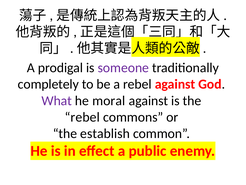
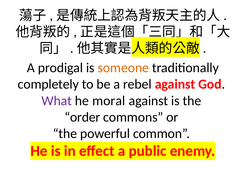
someone colour: purple -> orange (123, 68)
rebel: rebel -> order (82, 117)
establish: establish -> powerful (105, 133)
